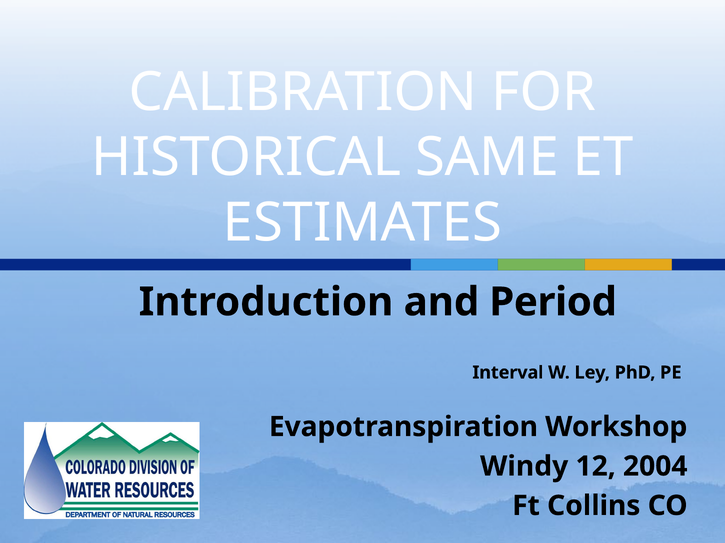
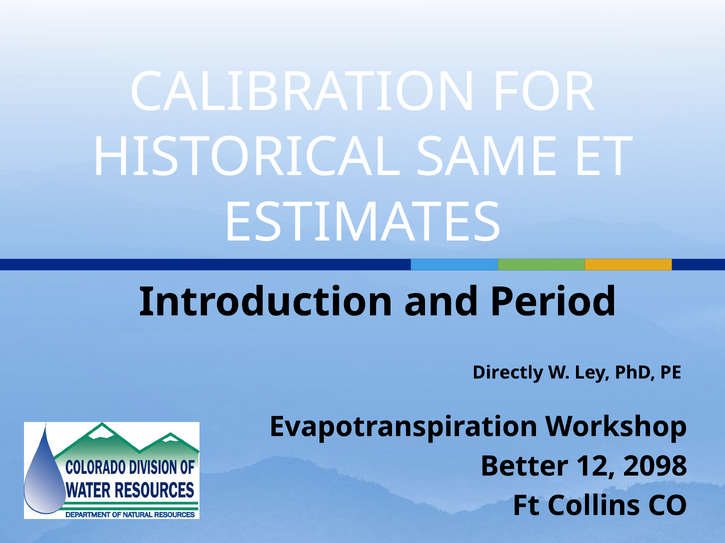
Interval: Interval -> Directly (508, 373)
Windy: Windy -> Better (524, 467)
2004: 2004 -> 2098 (655, 467)
